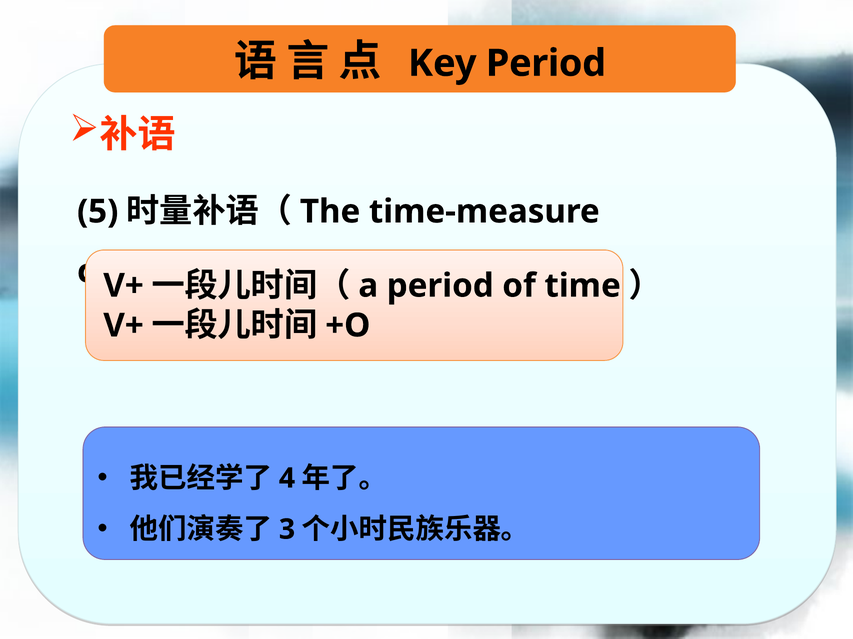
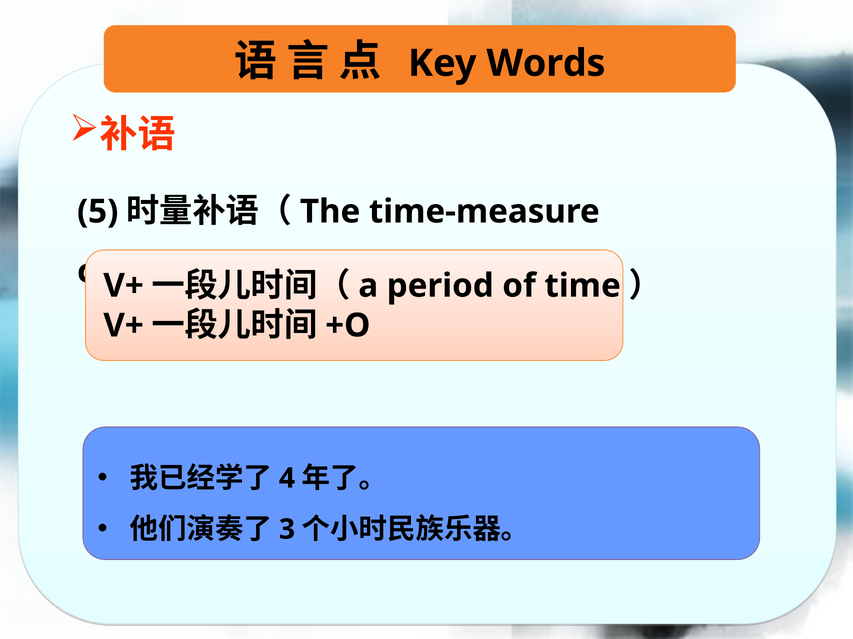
Key Period: Period -> Words (546, 63)
